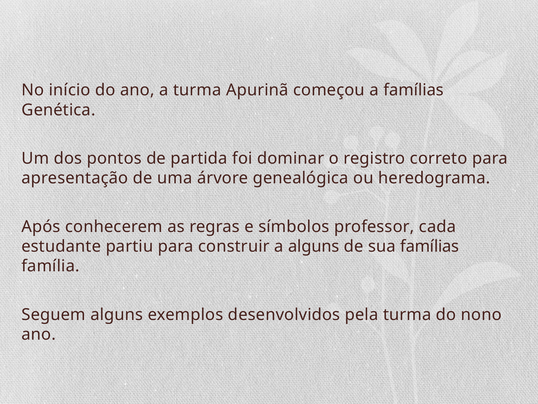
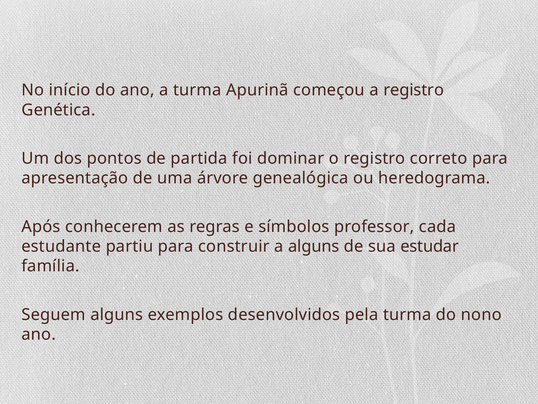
a famílias: famílias -> registro (414, 90)
sua famílias: famílias -> estudar (430, 246)
